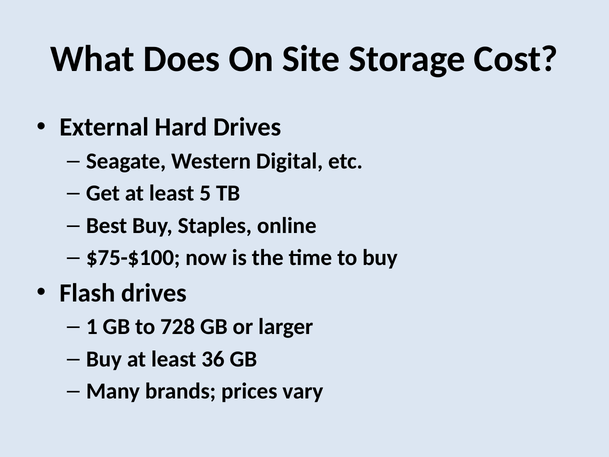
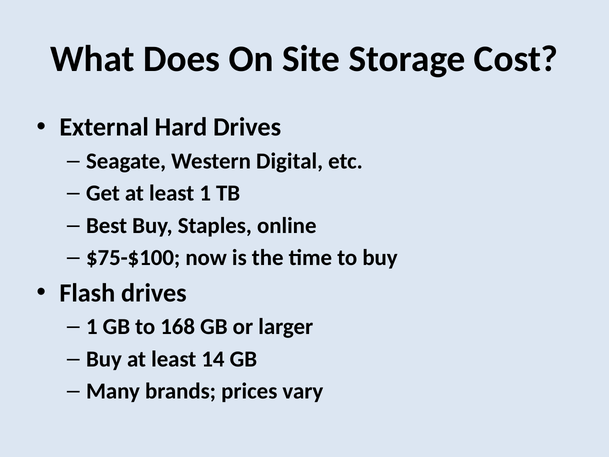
least 5: 5 -> 1 (205, 193)
728: 728 -> 168 (178, 327)
36: 36 -> 14 (213, 359)
